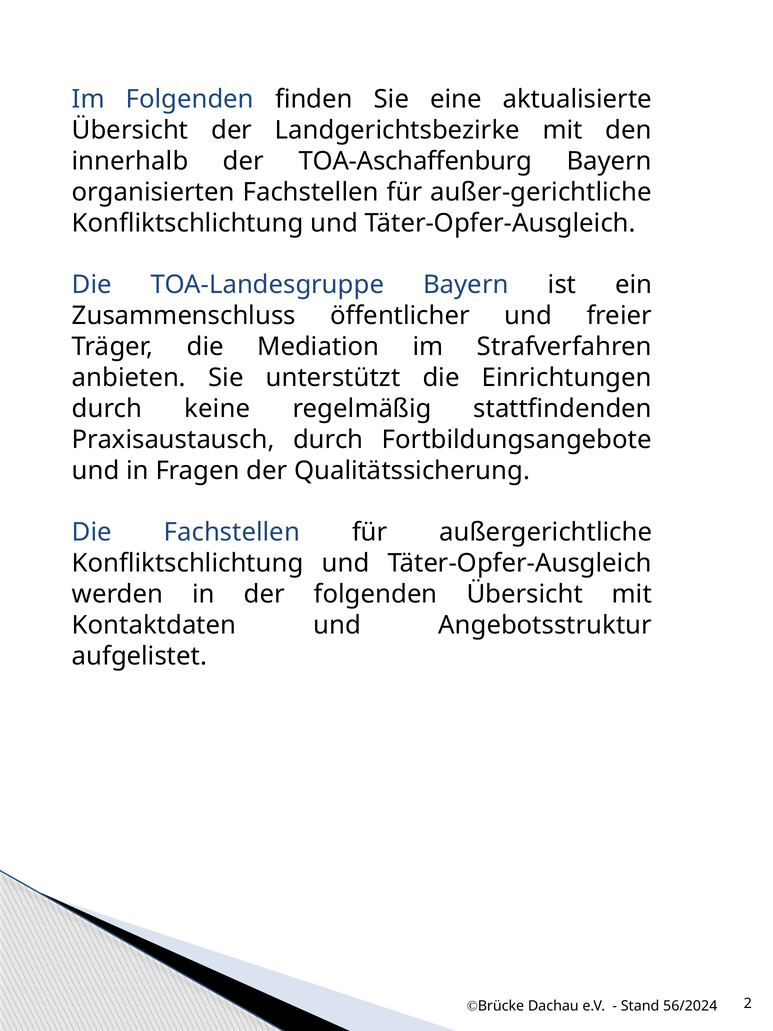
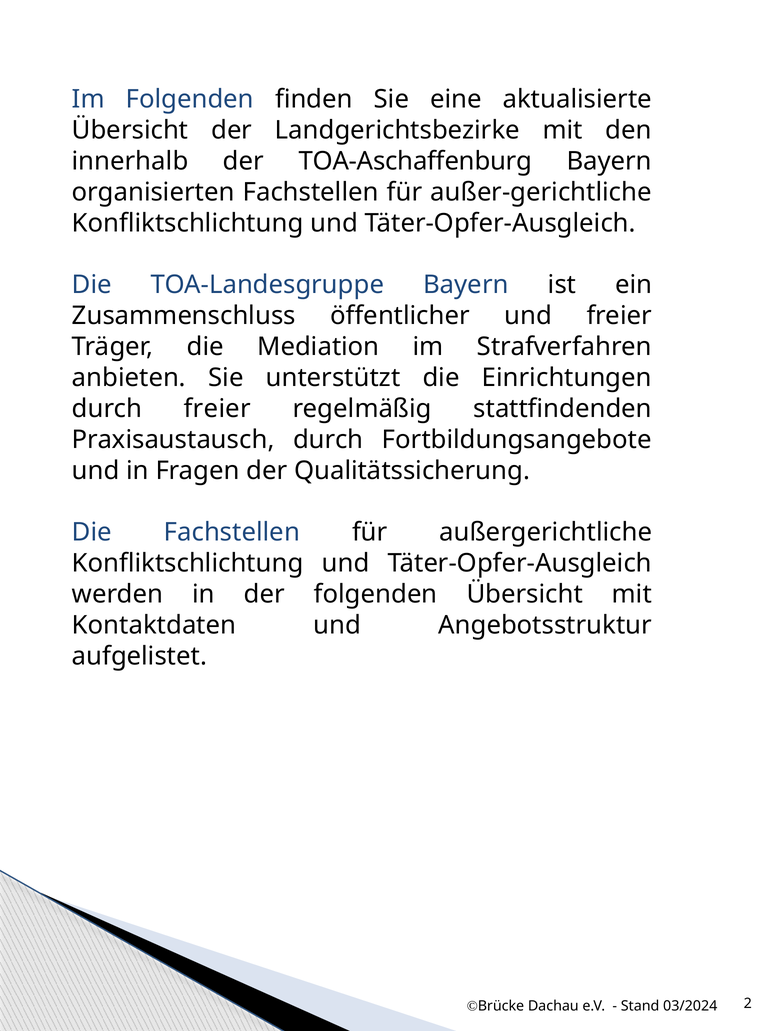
durch keine: keine -> freier (217, 409)
56/2024: 56/2024 -> 03/2024 (690, 1006)
